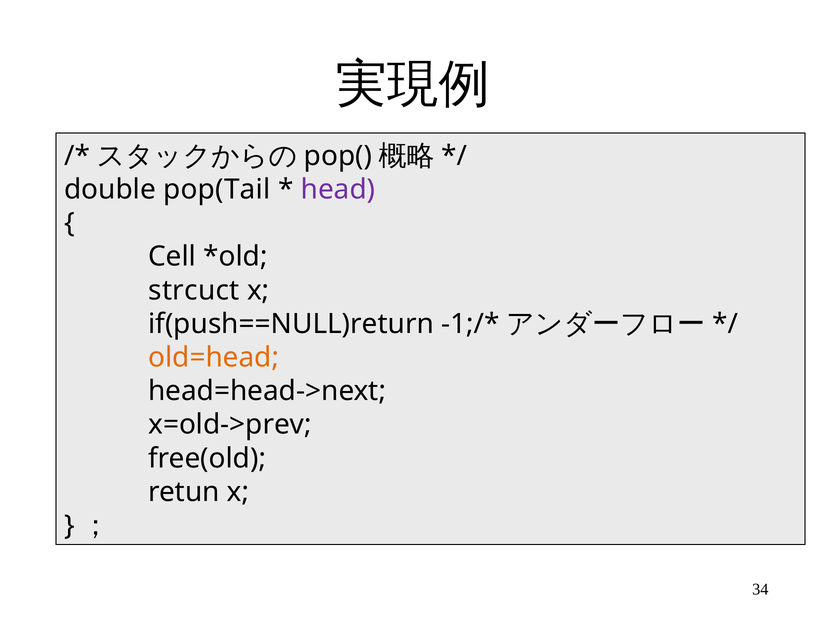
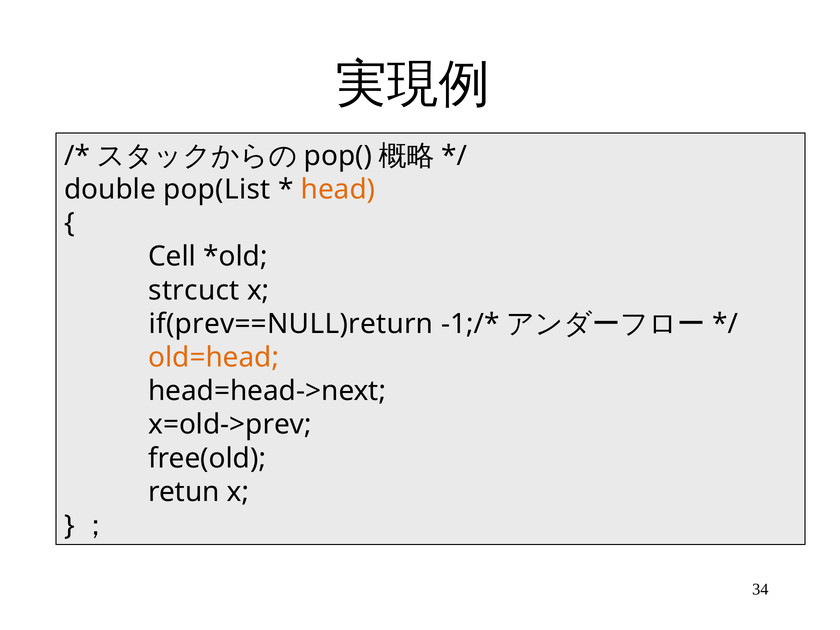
pop(Tail: pop(Tail -> pop(List (217, 189)
head colour: purple -> orange (338, 189)
if(push==NULL)return: if(push==NULL)return -> if(prev==NULL)return (291, 324)
